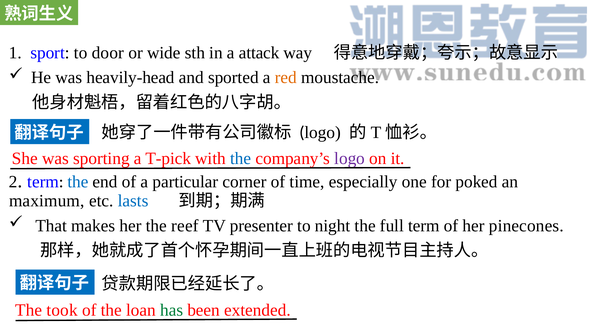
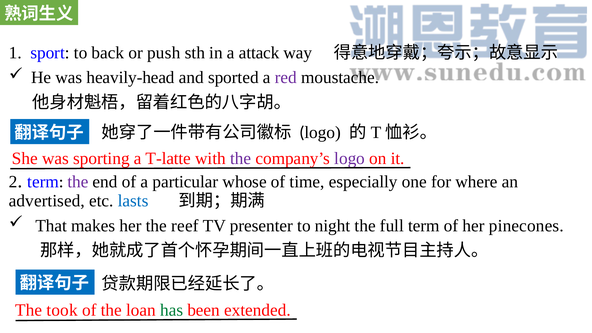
door: door -> back (108, 53)
wide: wide -> push (164, 53)
red colour: orange -> purple (286, 78)
T-pick: T-pick -> T-latte (168, 159)
the colour: blue -> purple (241, 159)
the colour: blue -> purple (78, 182)
corner: corner -> whose (245, 182)
poked: poked -> where (477, 182)
maximum: maximum -> advertised (47, 201)
